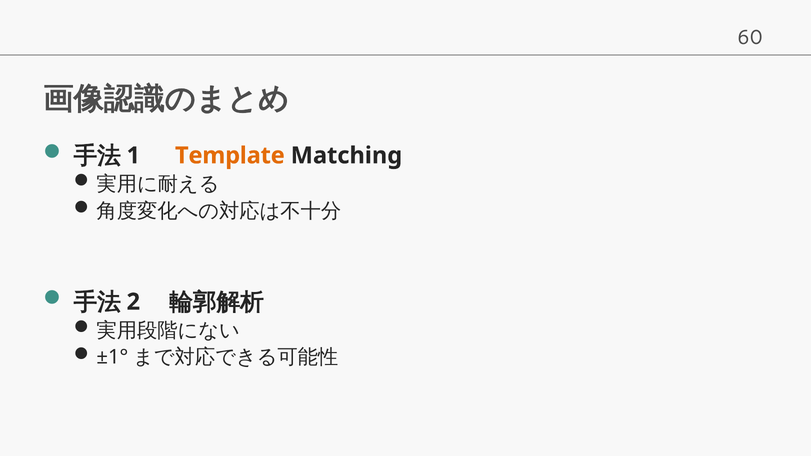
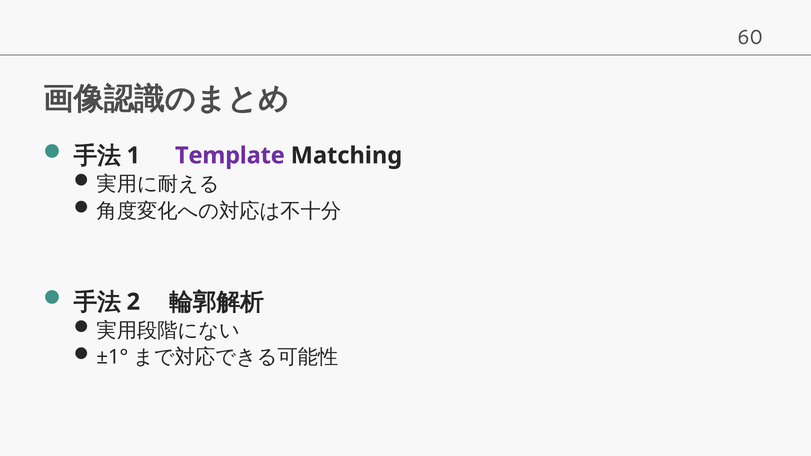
Template colour: orange -> purple (230, 156)
